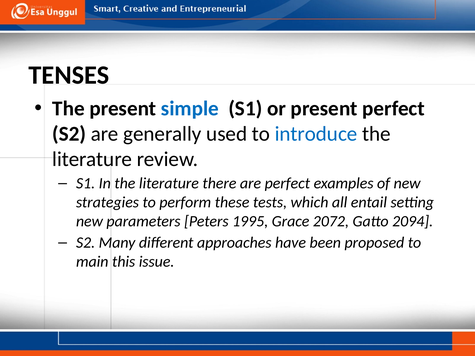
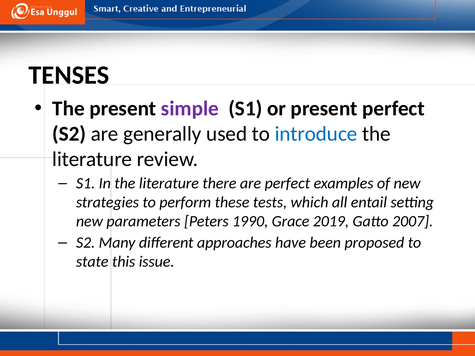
simple colour: blue -> purple (190, 109)
1995: 1995 -> 1990 (250, 222)
2072: 2072 -> 2019 (331, 222)
2094: 2094 -> 2007 (413, 222)
main: main -> state (92, 262)
